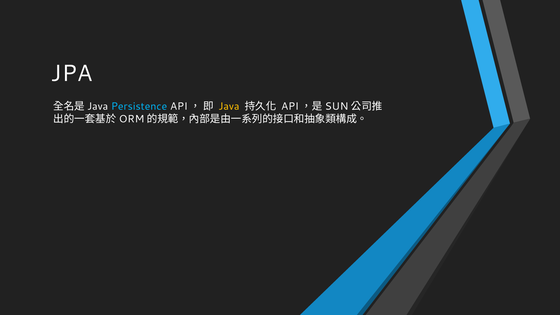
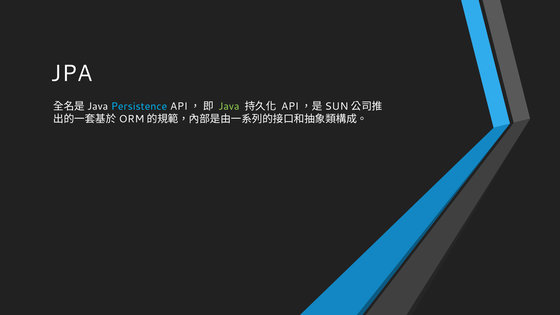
Java colour: yellow -> light green (229, 106)
